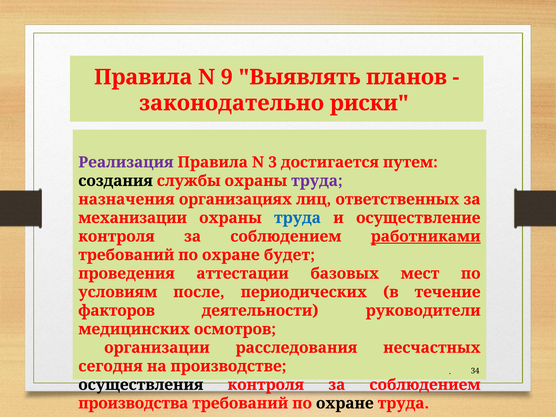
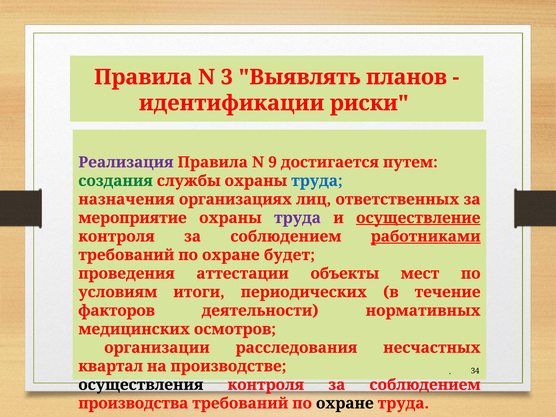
9: 9 -> 3 (227, 77)
законодательно: законодательно -> идентификации (232, 103)
3: 3 -> 9 (273, 162)
создания colour: black -> green (116, 181)
труда colour: purple -> blue (317, 181)
механизации: механизации -> мероприятие (133, 218)
труда colour: blue -> purple (297, 218)
осуществление underline: none -> present (418, 218)
базовых: базовых -> объекты (345, 274)
после: после -> итоги (199, 292)
руководители: руководители -> нормативных (423, 311)
сегодня: сегодня -> квартал (111, 366)
